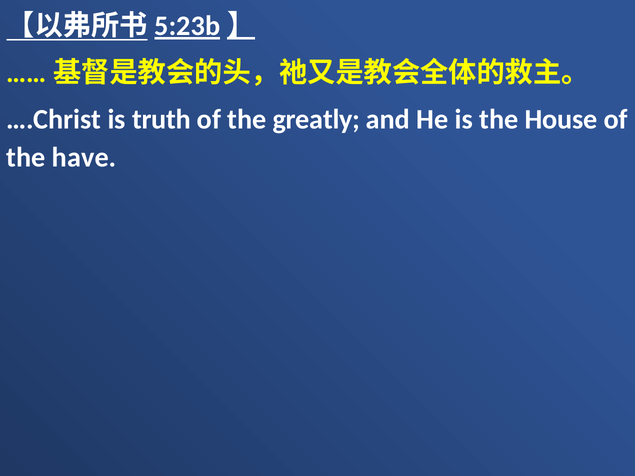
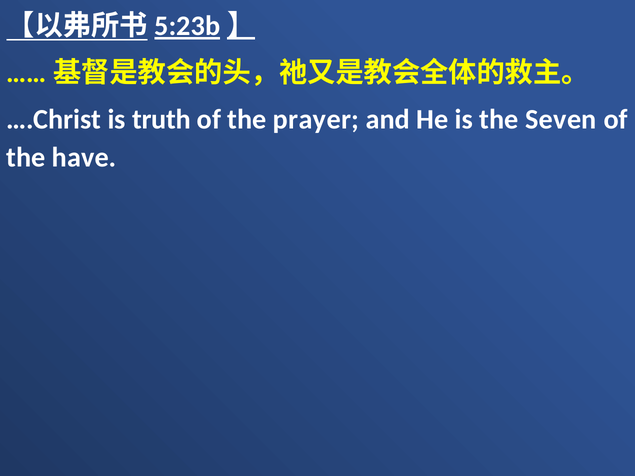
greatly: greatly -> prayer (316, 120)
House: House -> Seven (561, 120)
